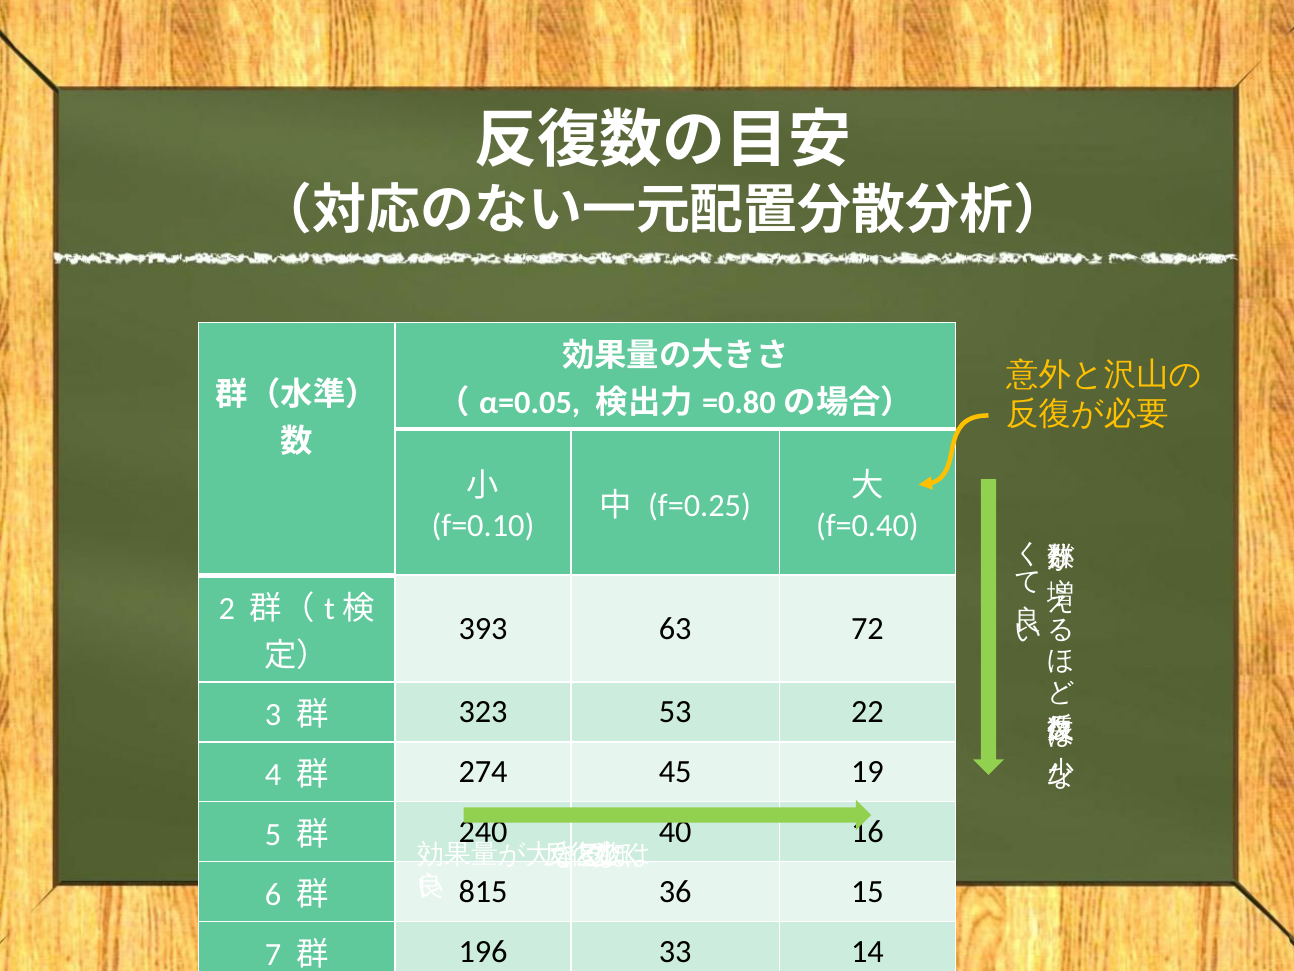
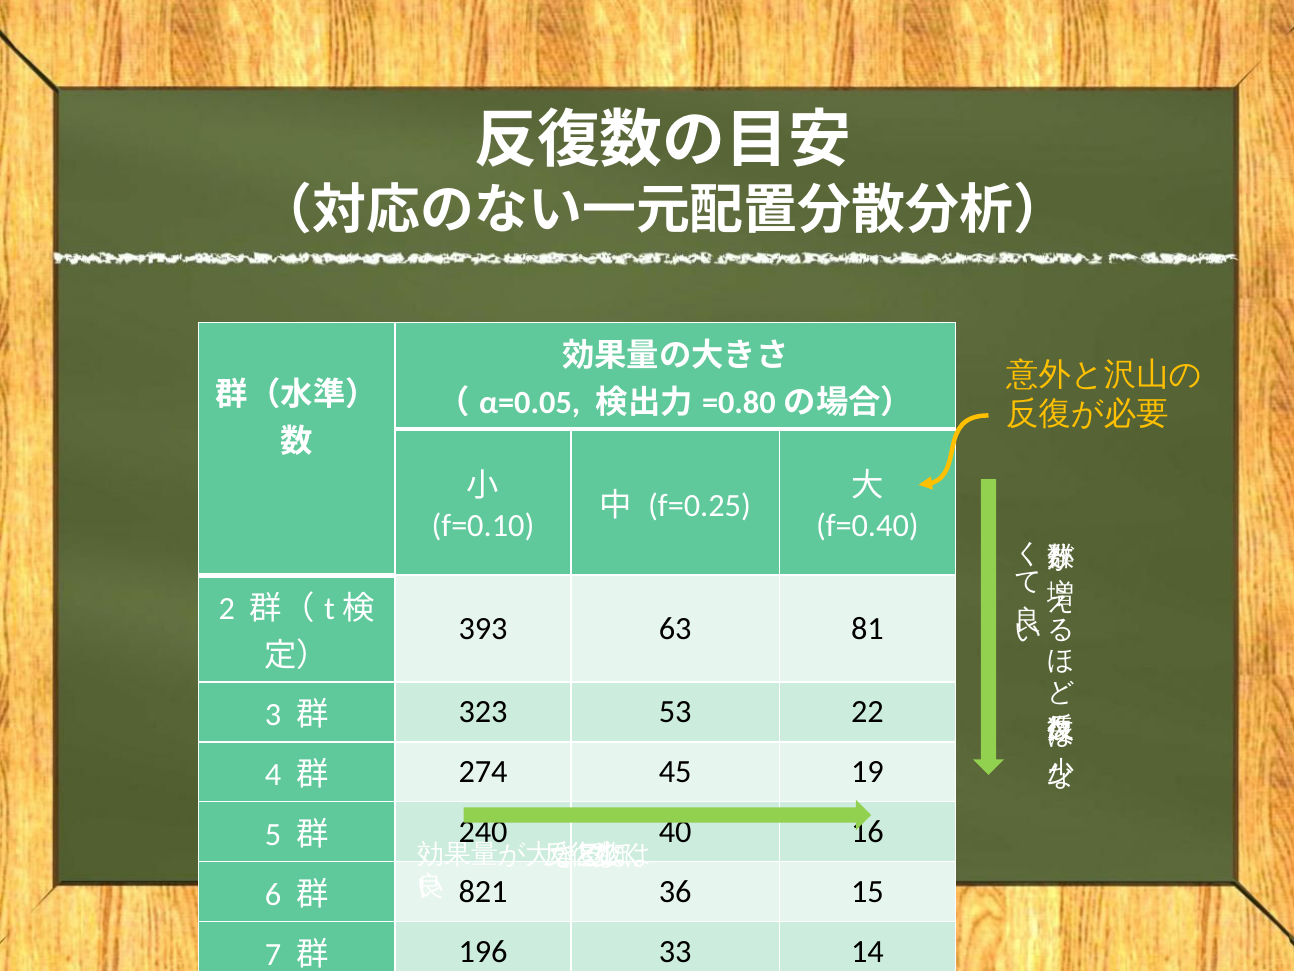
72: 72 -> 81 (867, 629)
815: 815 -> 821 (483, 891)
